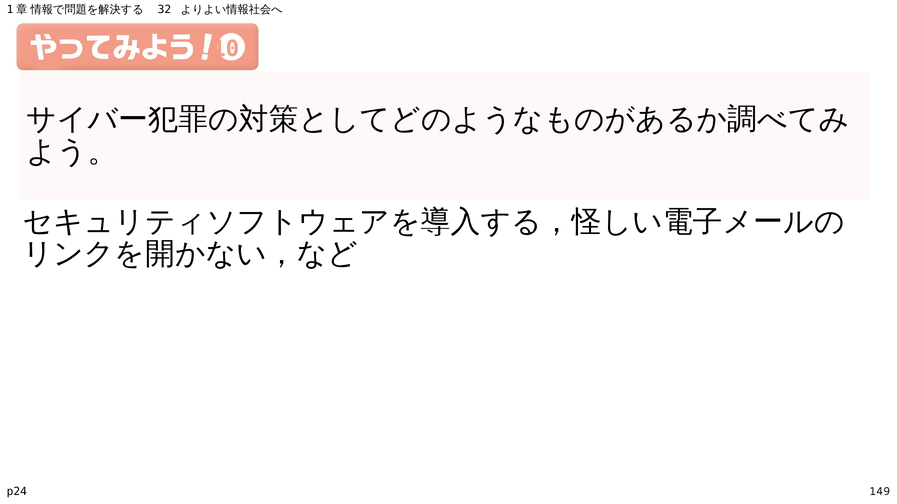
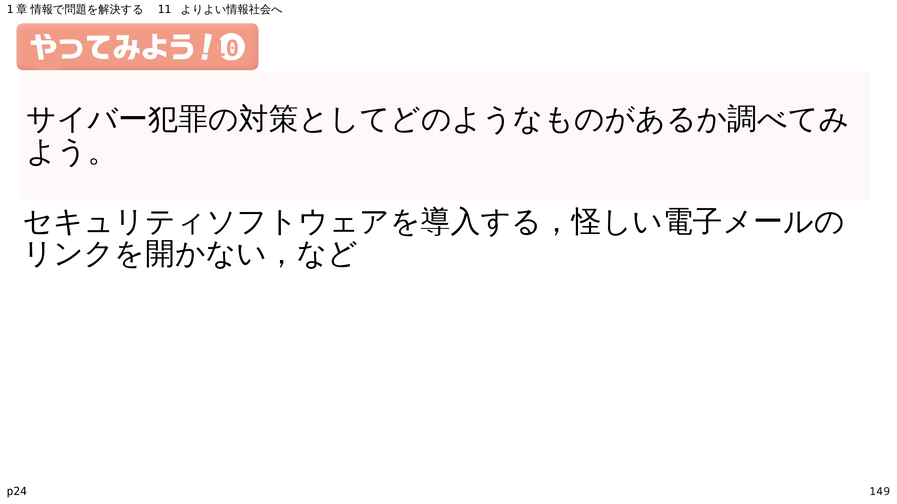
32: 32 -> 11 (164, 9)
